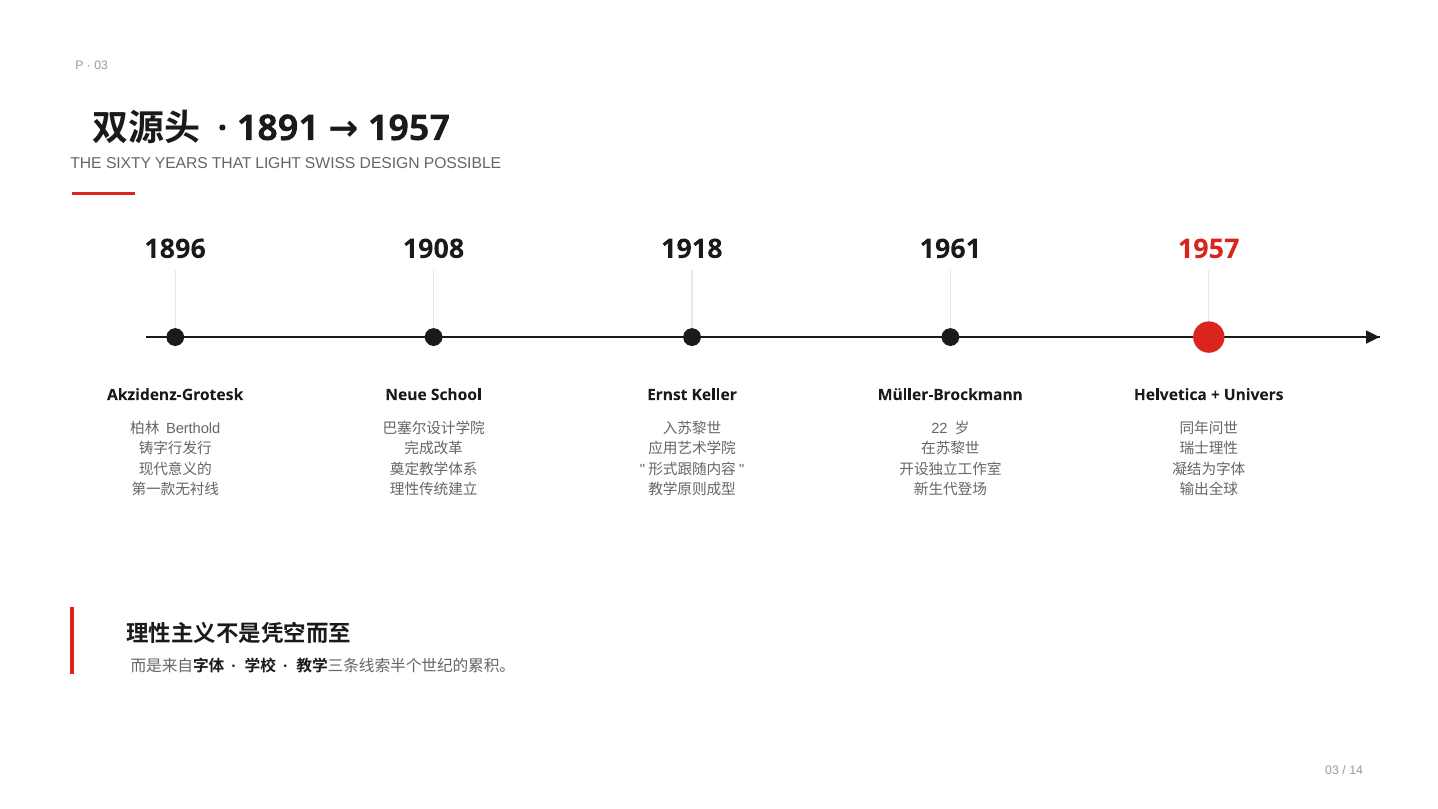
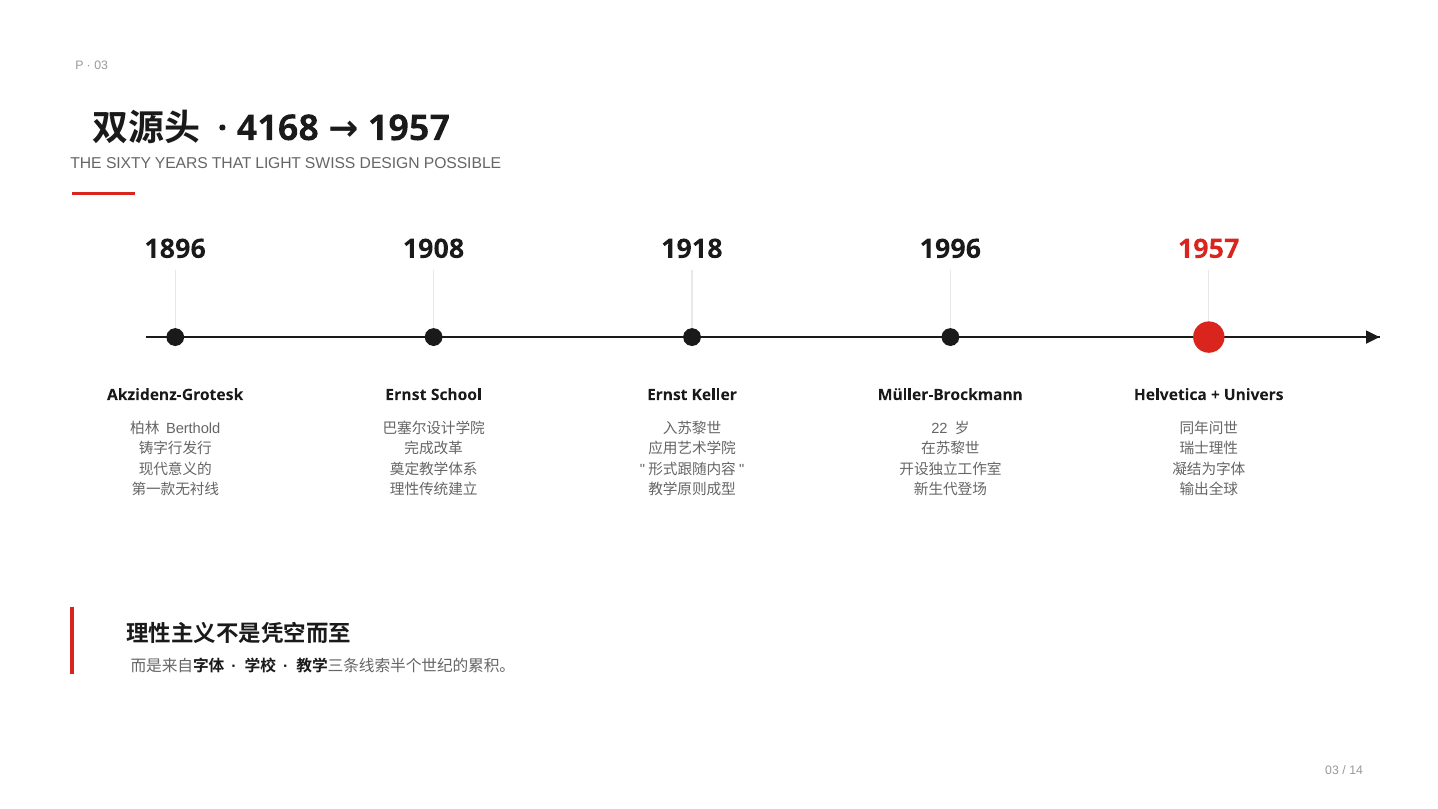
1891: 1891 -> 4168 (278, 128)
1961: 1961 -> 1996 (950, 249)
Neue: Neue -> Ernst (406, 395)
